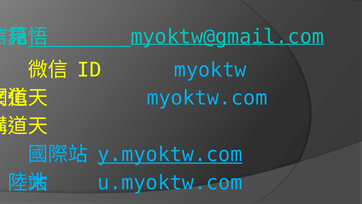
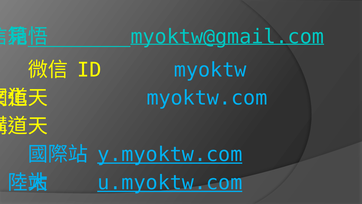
u.myoktw.com underline: none -> present (170, 182)
